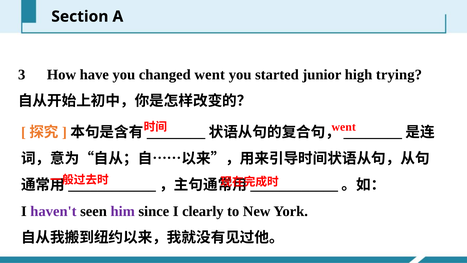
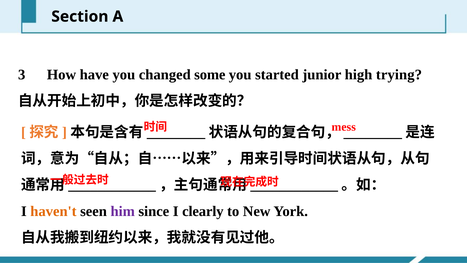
changed went: went -> some (210, 74)
went: went -> mess (344, 127)
haven't colour: purple -> orange (53, 211)
